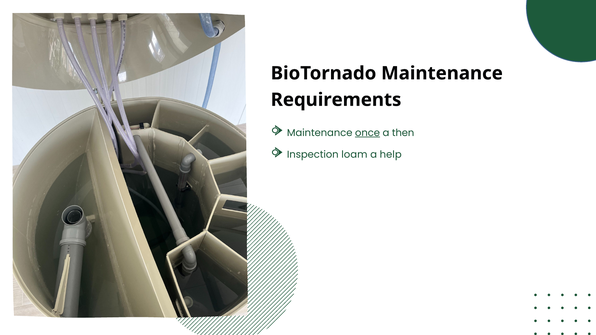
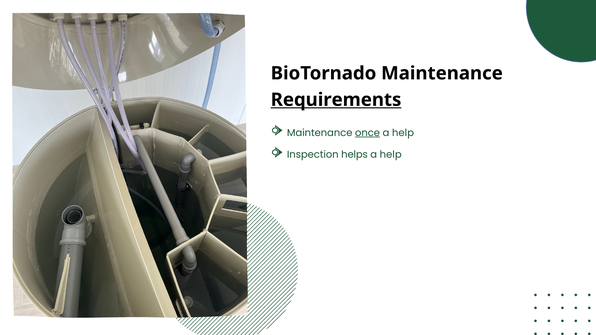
Requirements underline: none -> present (336, 100)
then: then -> help (403, 133)
loam: loam -> helps (354, 155)
